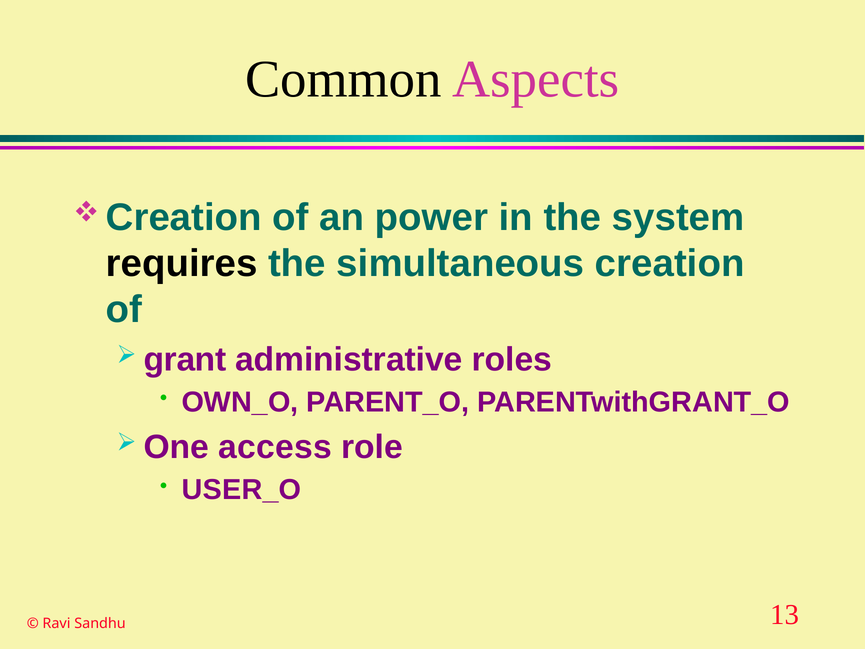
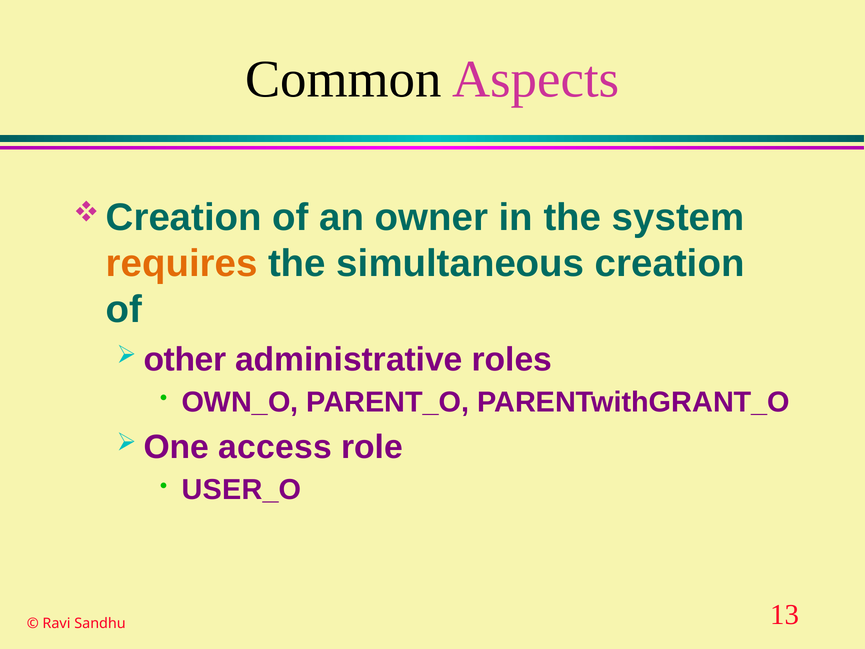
power: power -> owner (432, 217)
requires colour: black -> orange (182, 263)
grant: grant -> other (185, 359)
